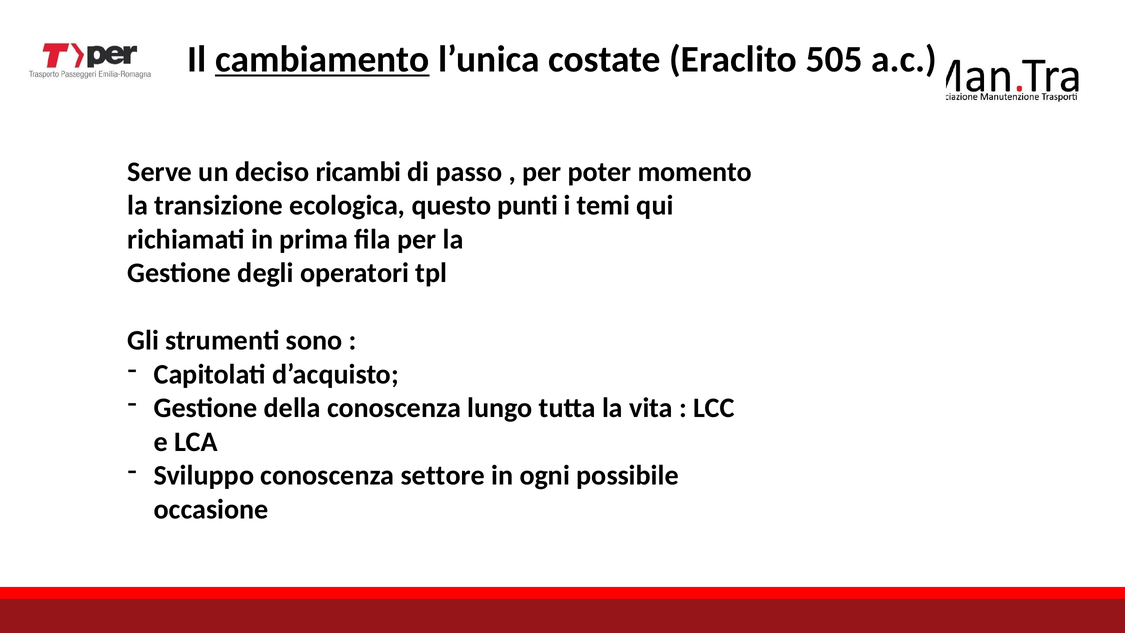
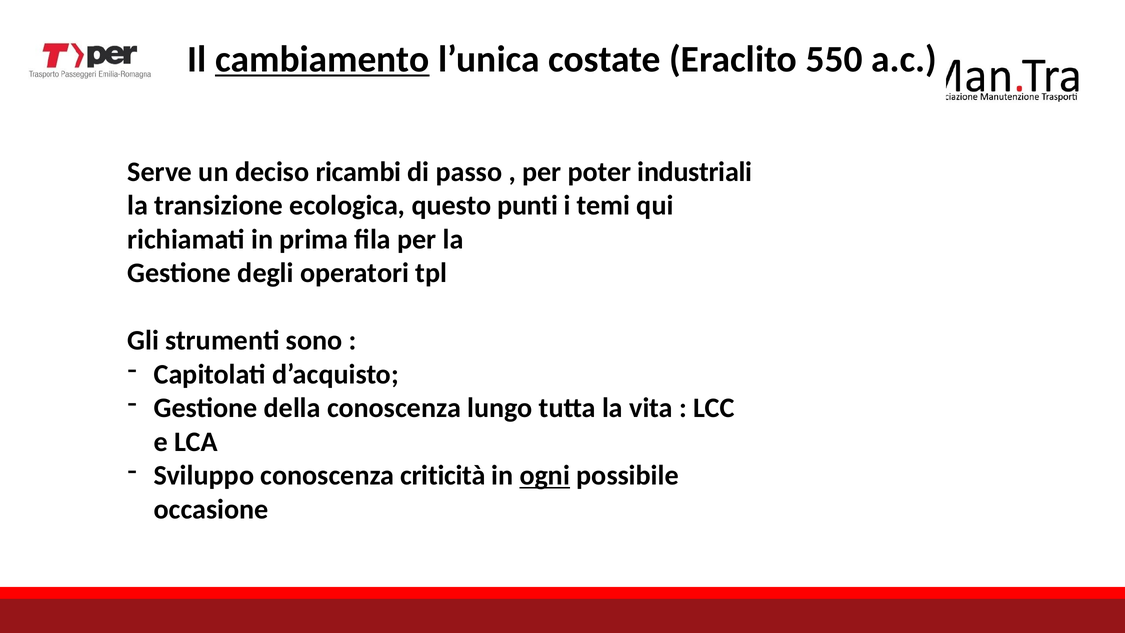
505: 505 -> 550 (834, 59)
momento: momento -> industriali (695, 172)
settore: settore -> criticità (443, 476)
ogni underline: none -> present (545, 476)
